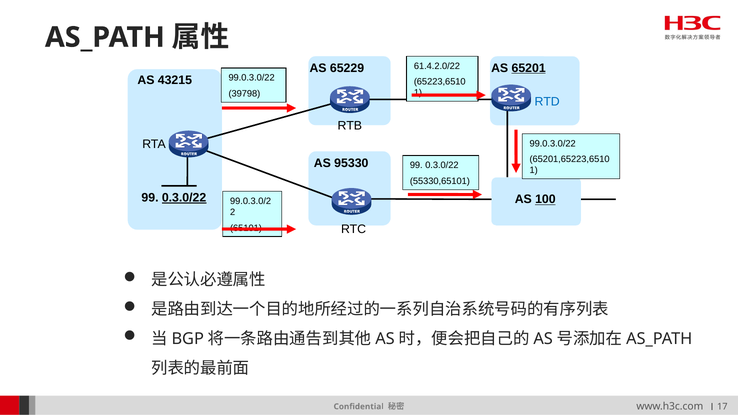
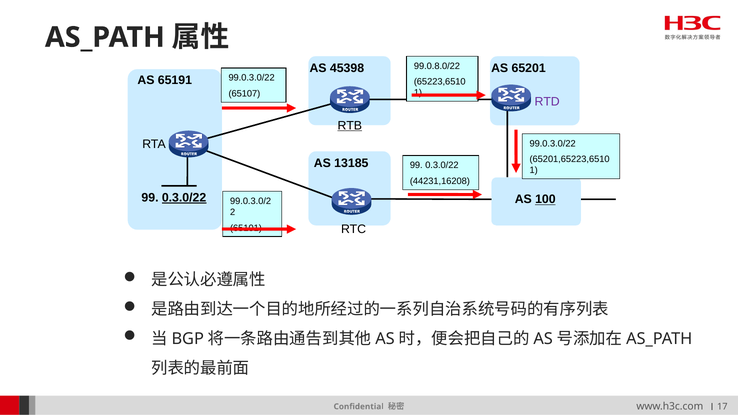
61.4.2.0/22: 61.4.2.0/22 -> 99.0.8.0/22 (437, 66)
65229: 65229 -> 45398 (347, 68)
65201 underline: present -> none (529, 68)
43215: 43215 -> 65191 (175, 80)
39798: 39798 -> 65107 (244, 94)
RTD colour: blue -> purple (547, 102)
RTB underline: none -> present (350, 126)
95330: 95330 -> 13185 (351, 163)
55330,65101: 55330,65101 -> 44231,16208 (440, 181)
